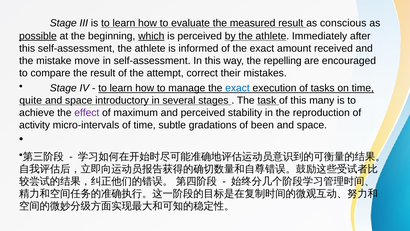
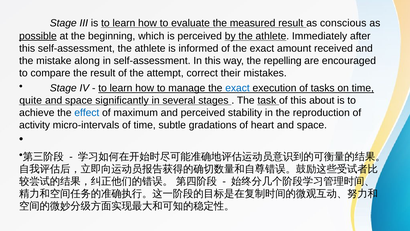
which underline: present -> none (151, 36)
move: move -> along (87, 61)
introductory: introductory -> significantly (122, 100)
many: many -> about (322, 100)
effect colour: purple -> blue (87, 113)
been: been -> heart (262, 125)
